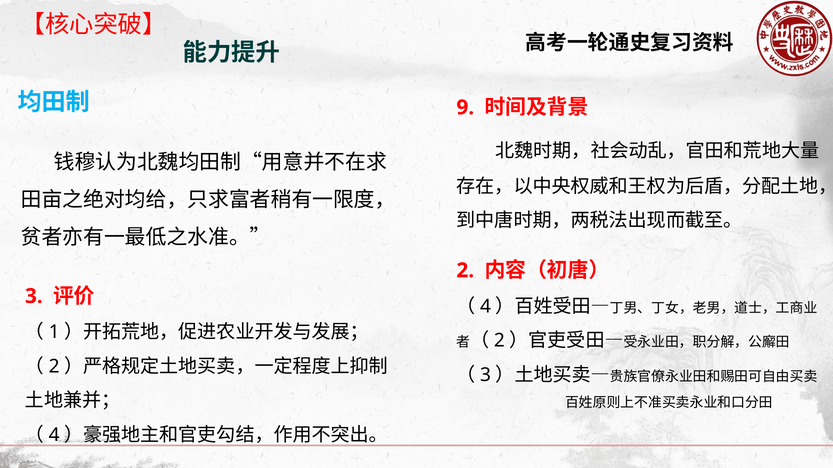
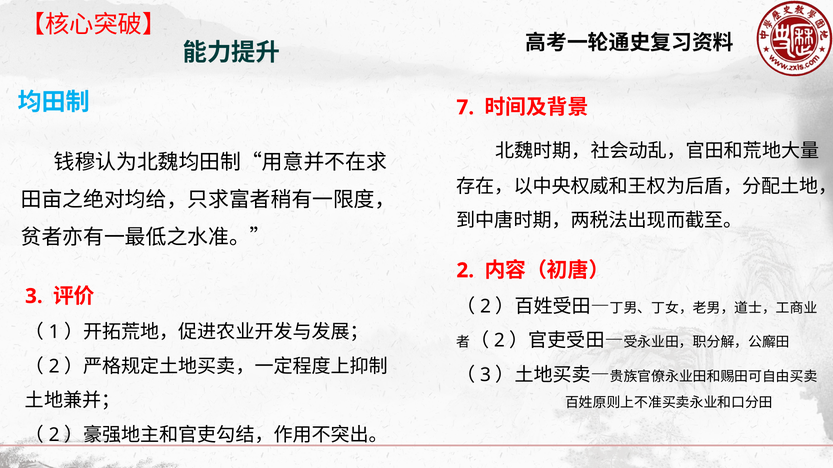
9: 9 -> 7 (465, 108)
4: 4 -> 2 (486, 307)
4: 4 -> 2 (54, 435)
